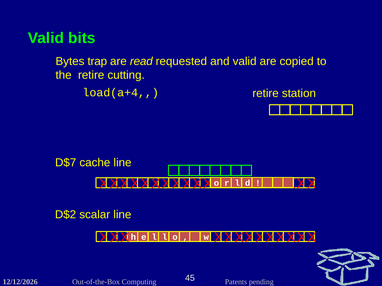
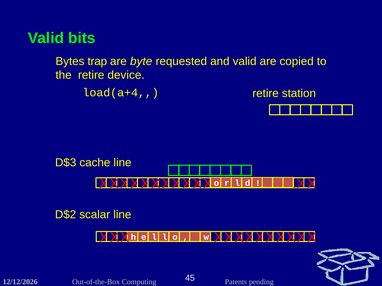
read: read -> byte (141, 61)
cutting: cutting -> device (126, 75)
D$7: D$7 -> D$3 (66, 163)
